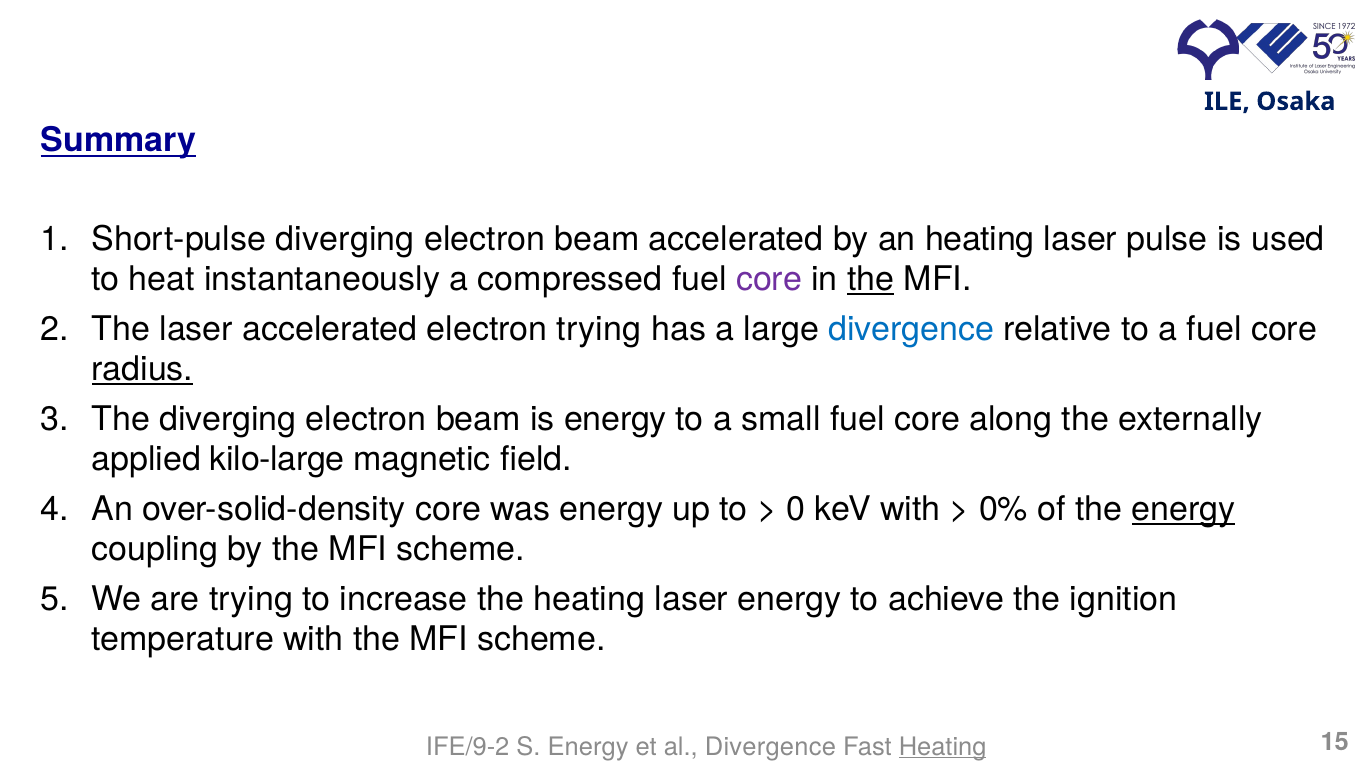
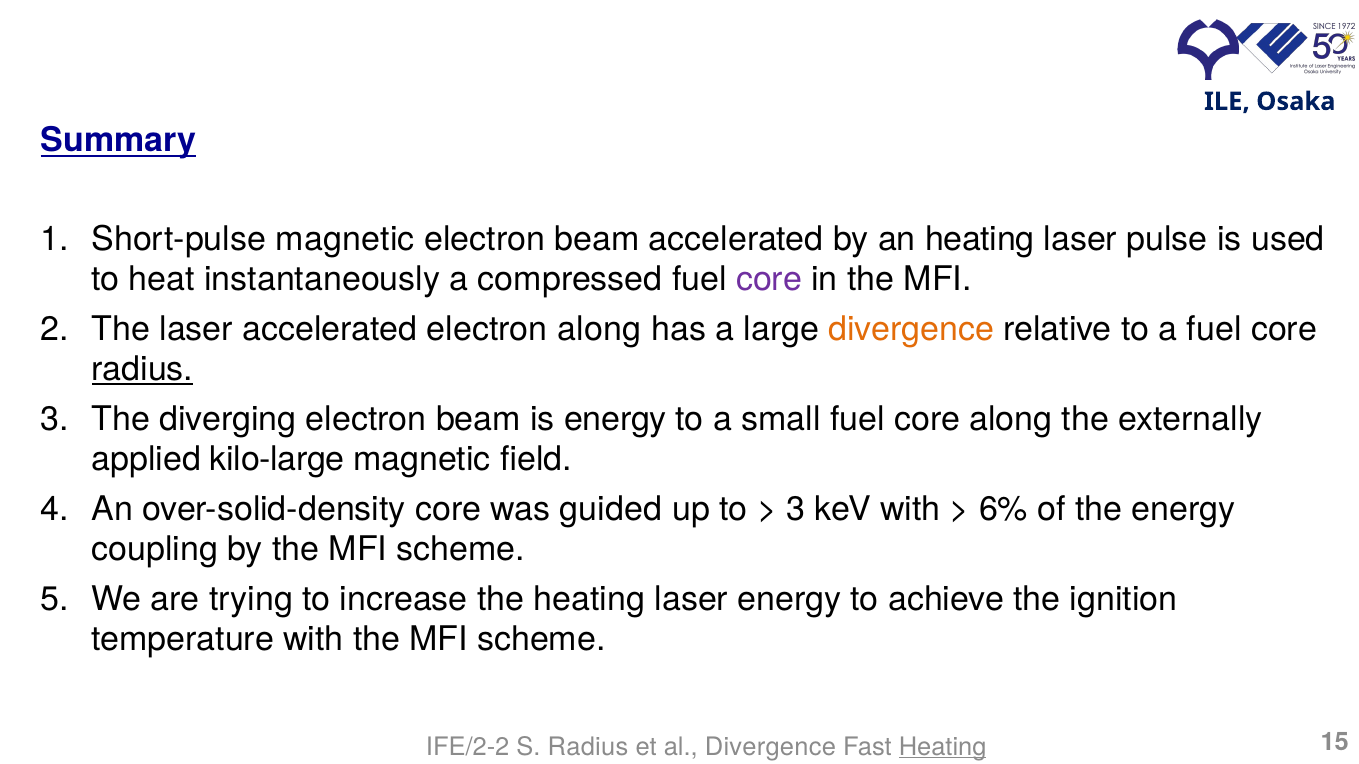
Short-pulse diverging: diverging -> magnetic (345, 239)
the underline: present -> none (871, 280)
electron trying: trying -> along (599, 329)
divergence colour: blue -> orange (911, 329)
was energy: energy -> guided (611, 509)
0: 0 -> 3 (796, 509)
0%: 0% -> 6% (1004, 509)
energy underline: present -> none (1184, 509)
IFE/9-2: IFE/9-2 -> IFE/2-2 (468, 747)
S Energy: Energy -> Radius (588, 747)
